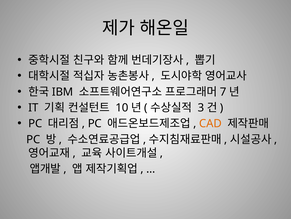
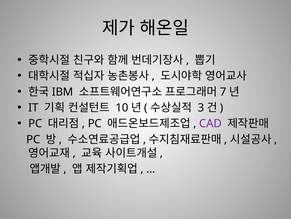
CAD colour: orange -> purple (210, 123)
